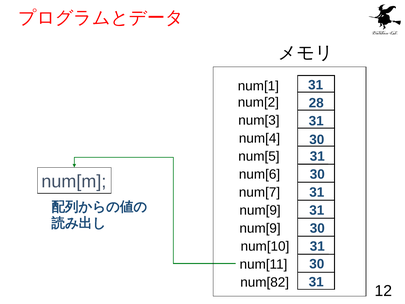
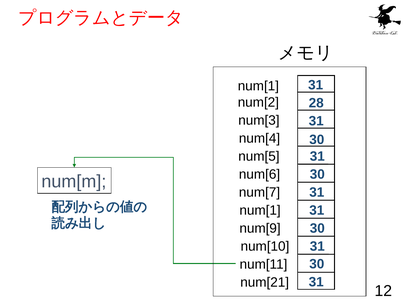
num[9: num[9 -> num[1 (260, 210)
num[82: num[82 -> num[21 (265, 282)
